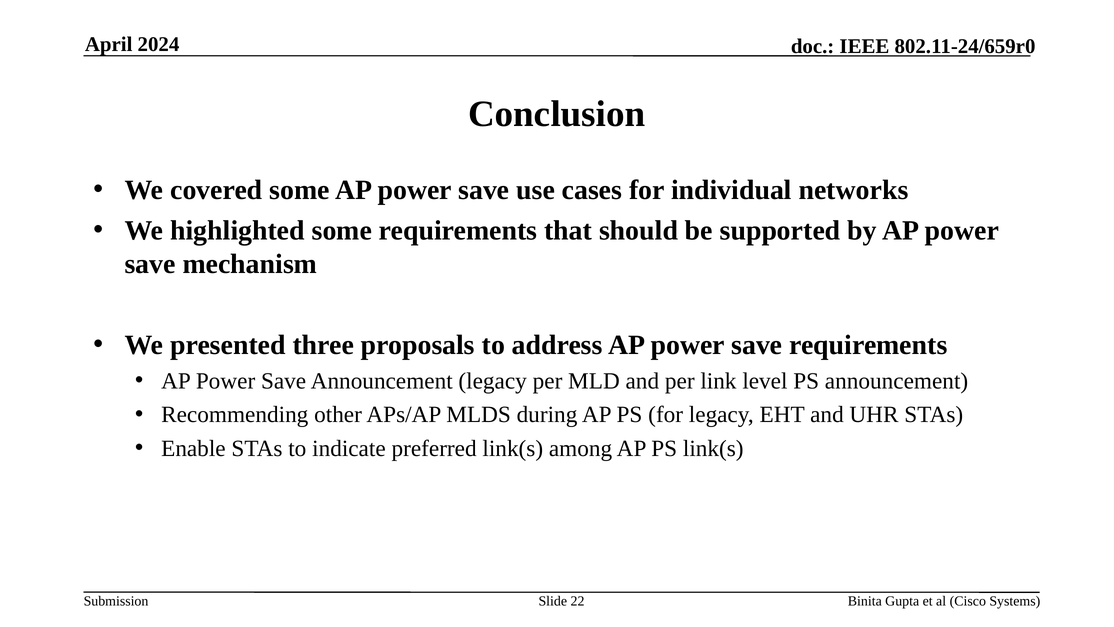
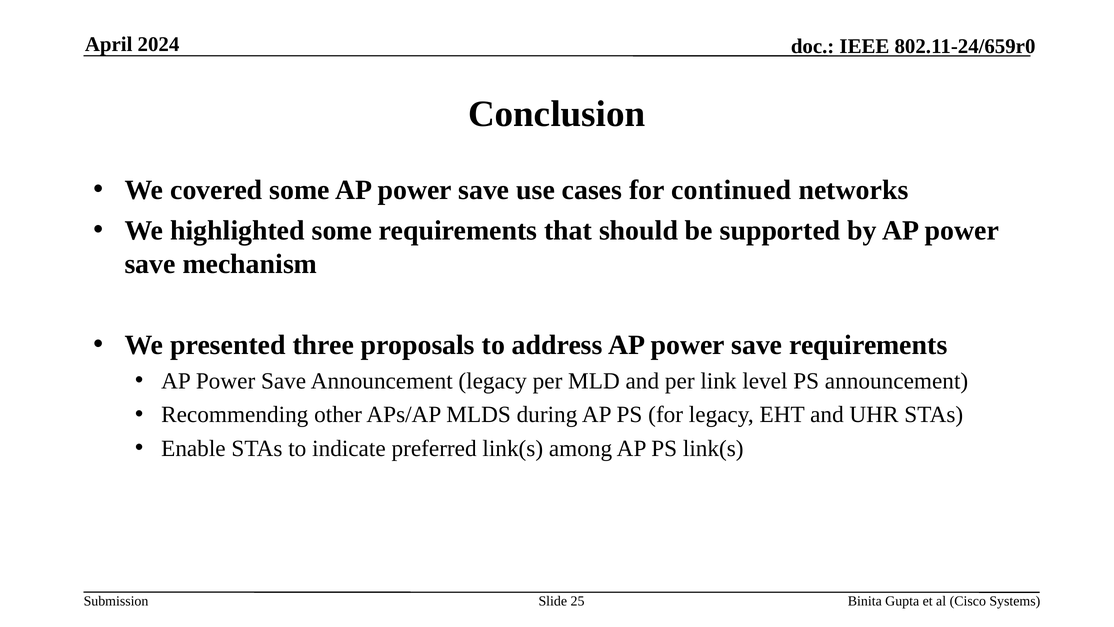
individual: individual -> continued (731, 190)
22: 22 -> 25 (578, 601)
